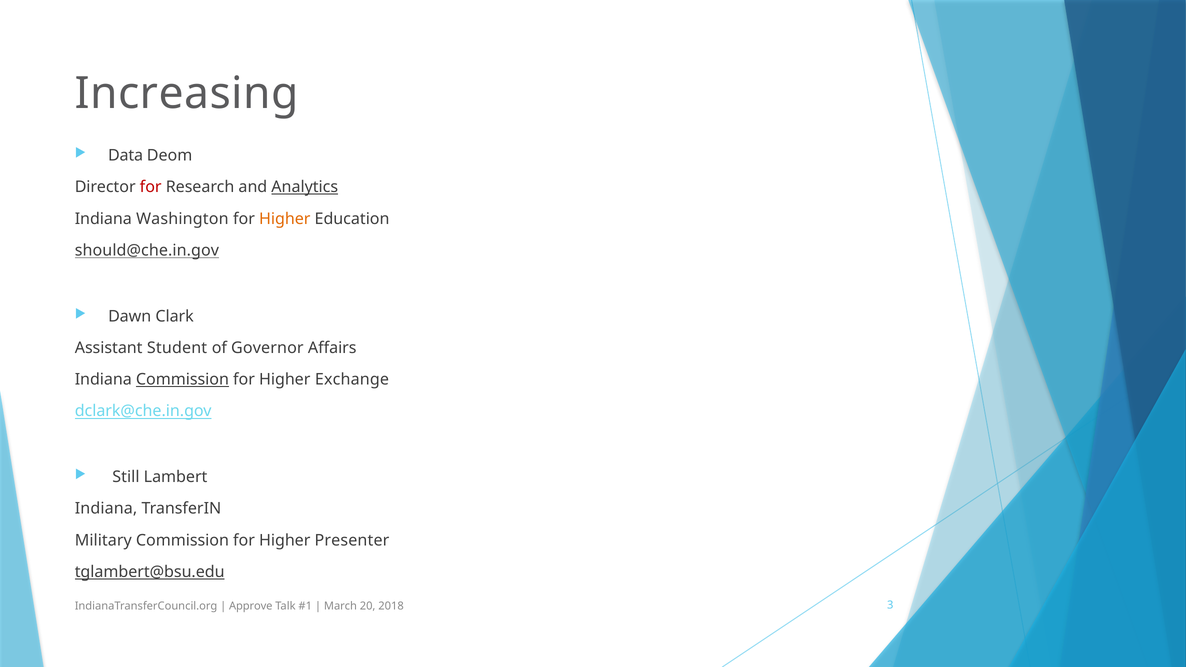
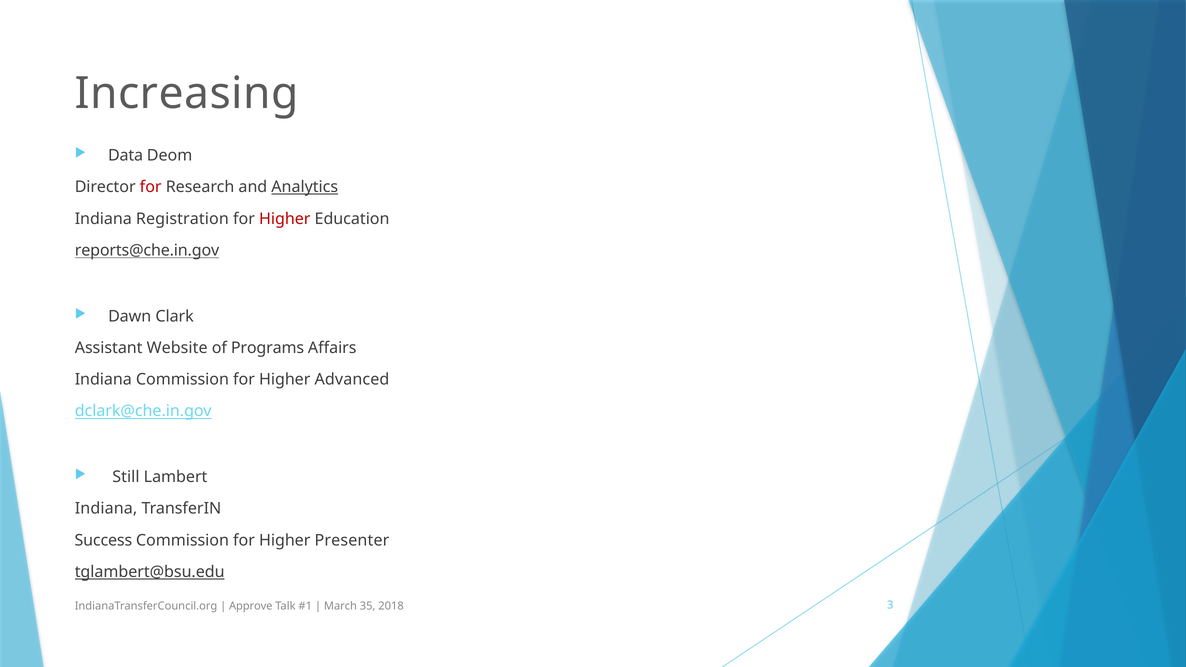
Washington: Washington -> Registration (182, 219)
Higher colour: orange -> red (285, 219)
should@che.in.gov: should@che.in.gov -> reports@che.in.gov (147, 250)
Student: Student -> Website (177, 348)
Governor: Governor -> Programs (268, 348)
Commission underline: present -> none (182, 380)
Exchange: Exchange -> Advanced (352, 380)
Military: Military -> Success (103, 540)
20: 20 -> 35 (368, 606)
